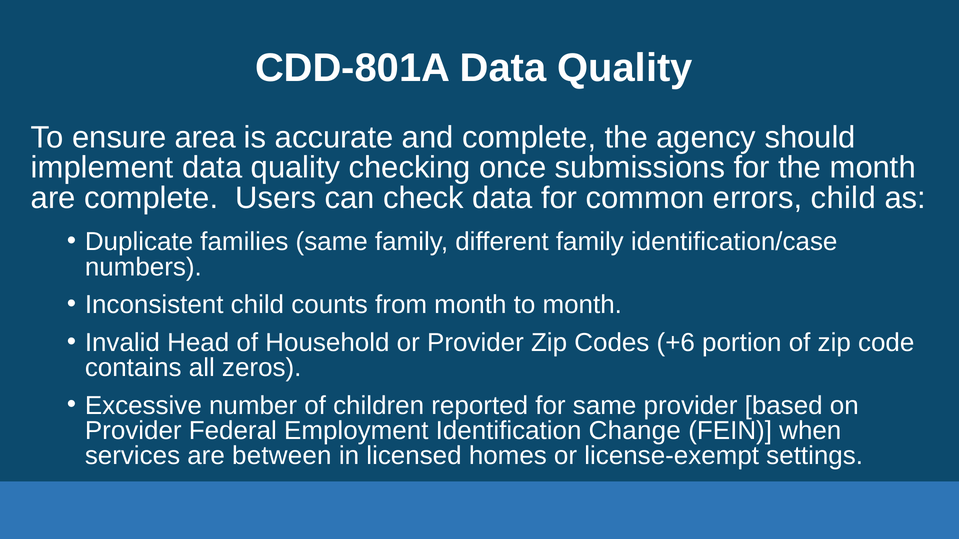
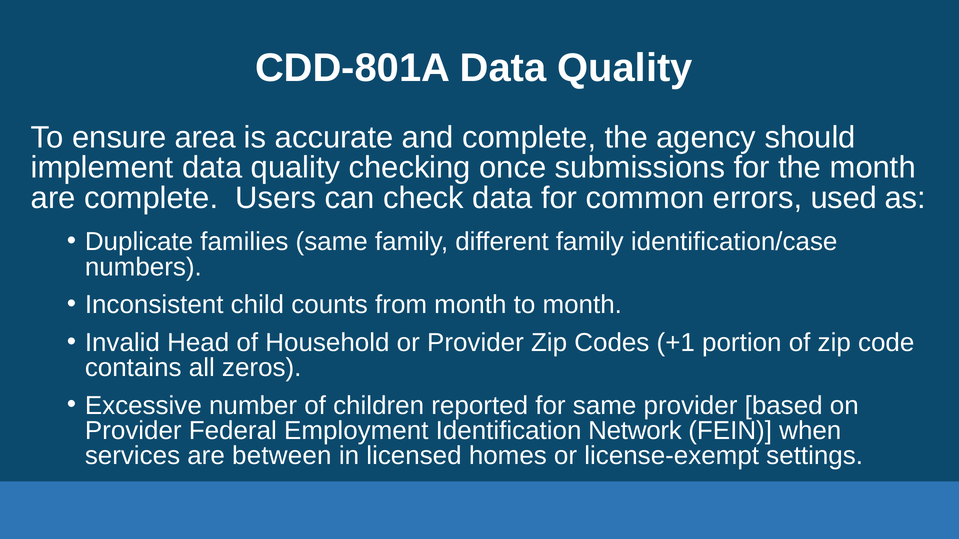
errors child: child -> used (844, 198)
+6: +6 -> +1 (676, 343)
Change: Change -> Network (635, 431)
